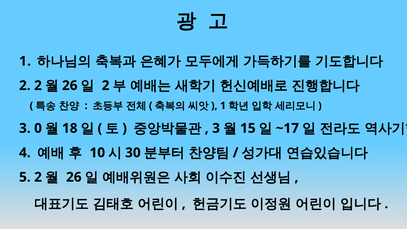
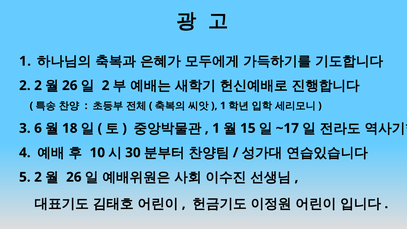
0: 0 -> 6 (38, 128)
3: 3 -> 1 (216, 128)
